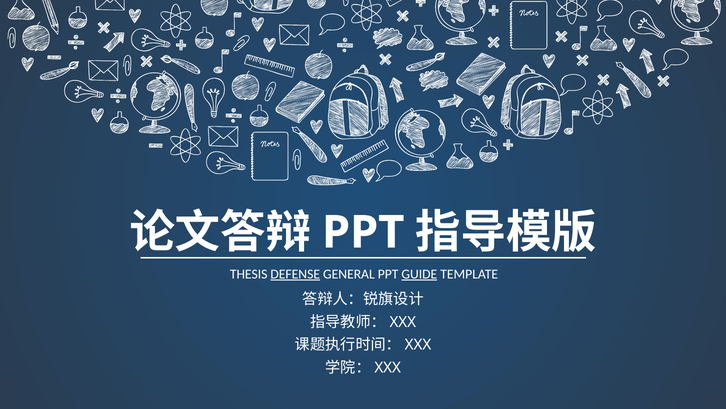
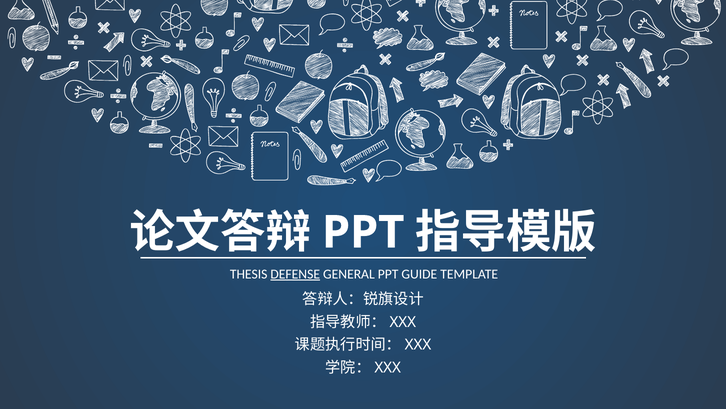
GUIDE underline: present -> none (419, 274)
